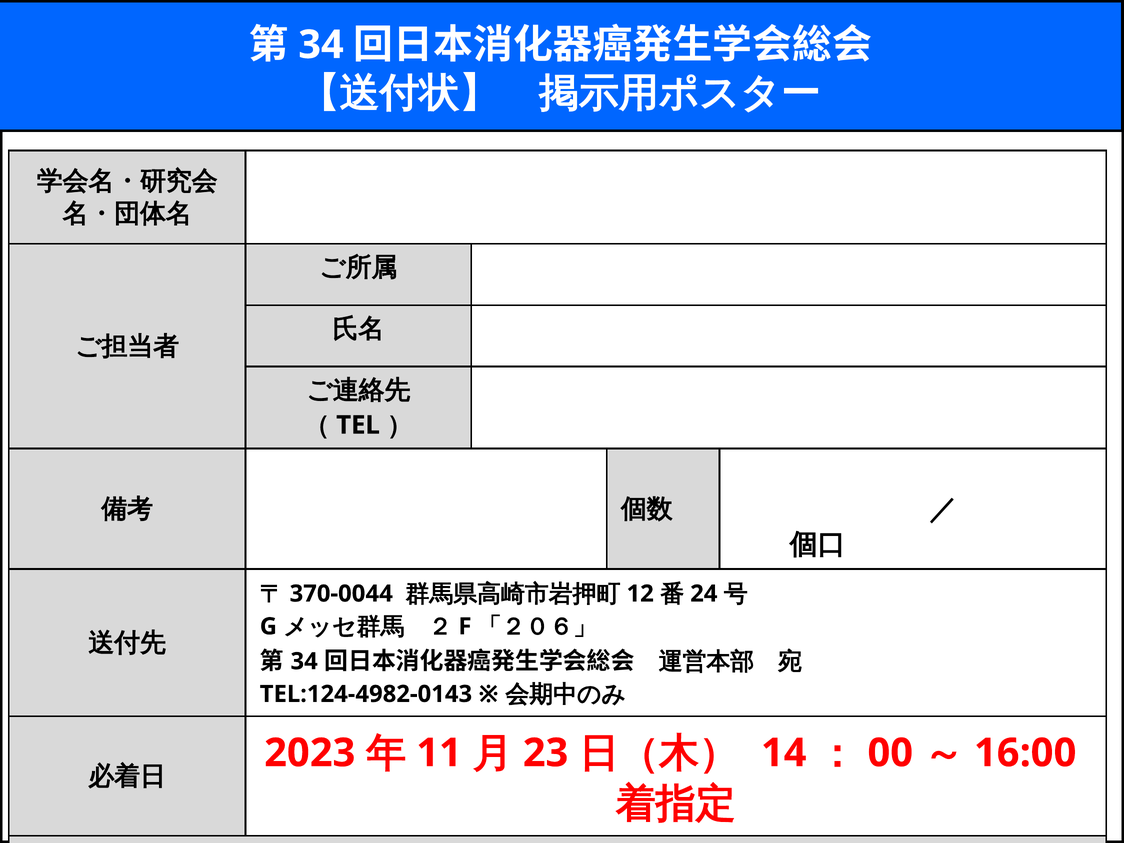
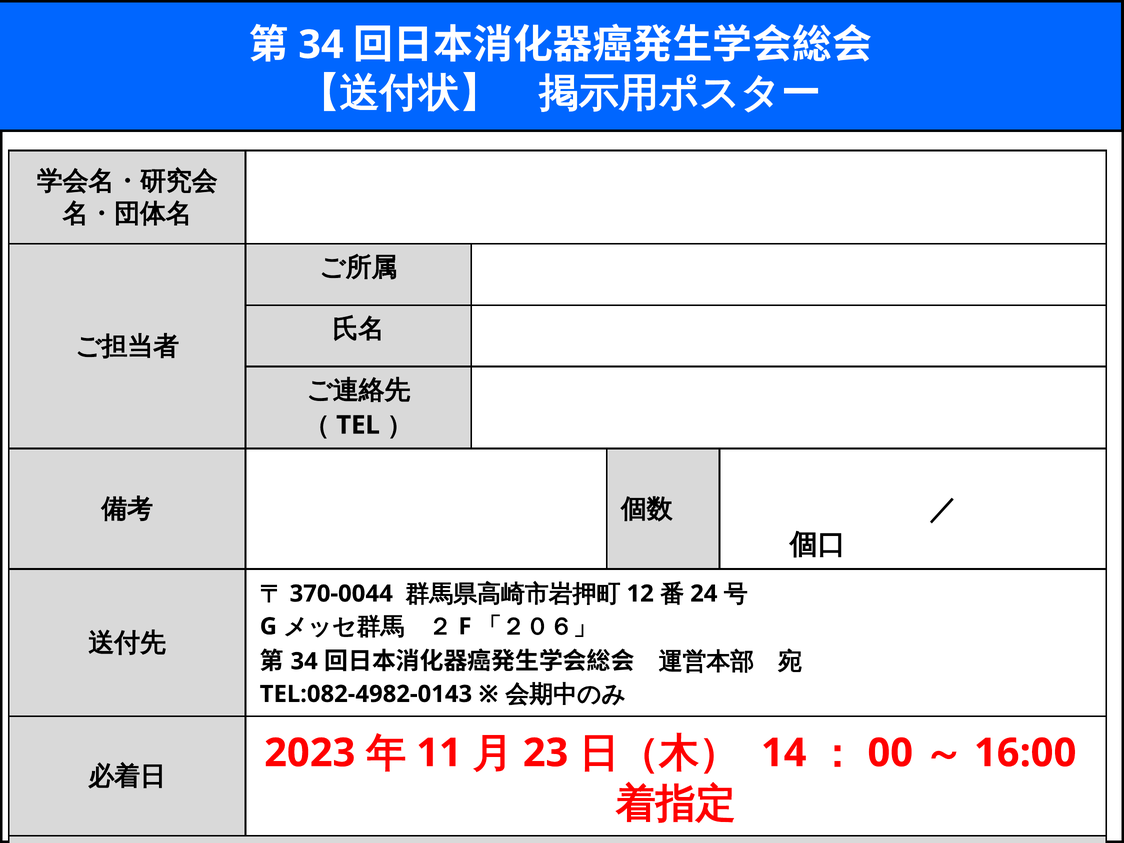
TEL:124-4982-0143: TEL:124-4982-0143 -> TEL:082-4982-0143 (366, 694)
